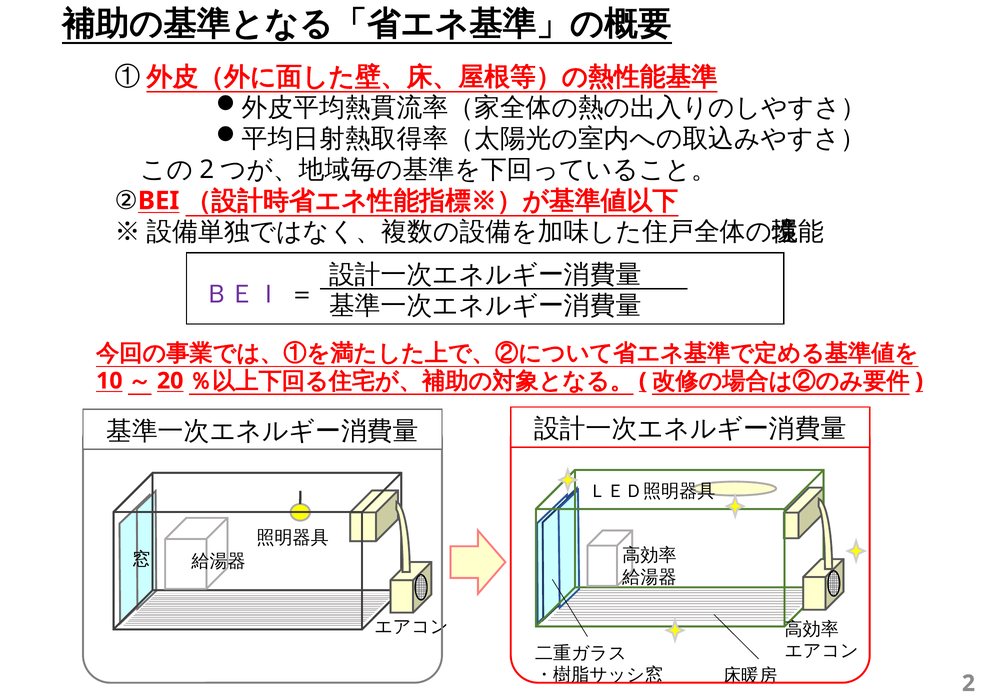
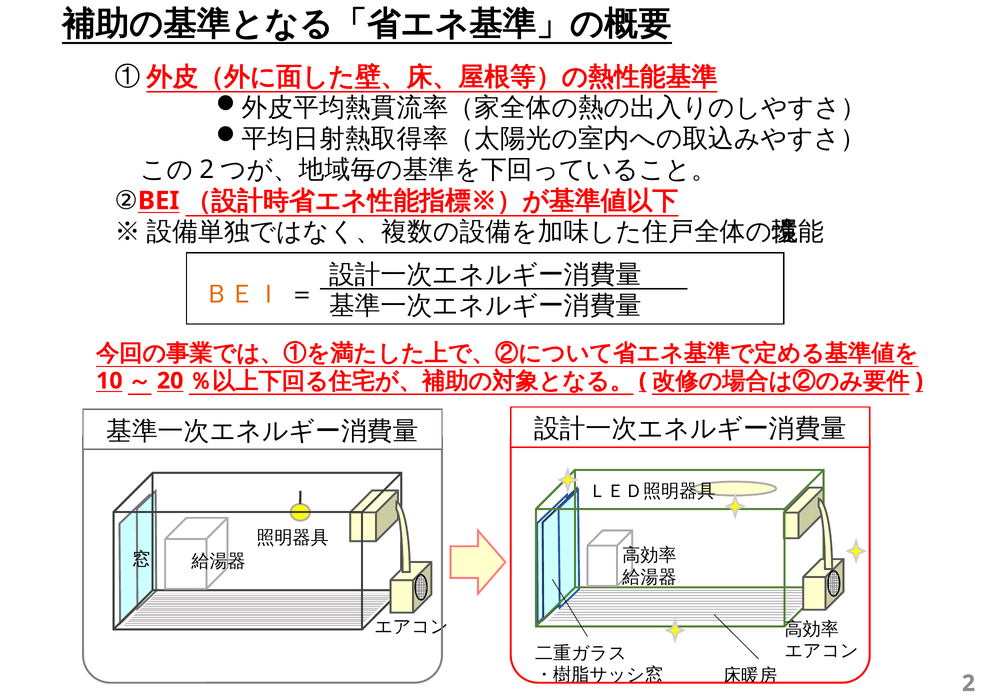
ＢＥＩ colour: purple -> orange (243, 294)
